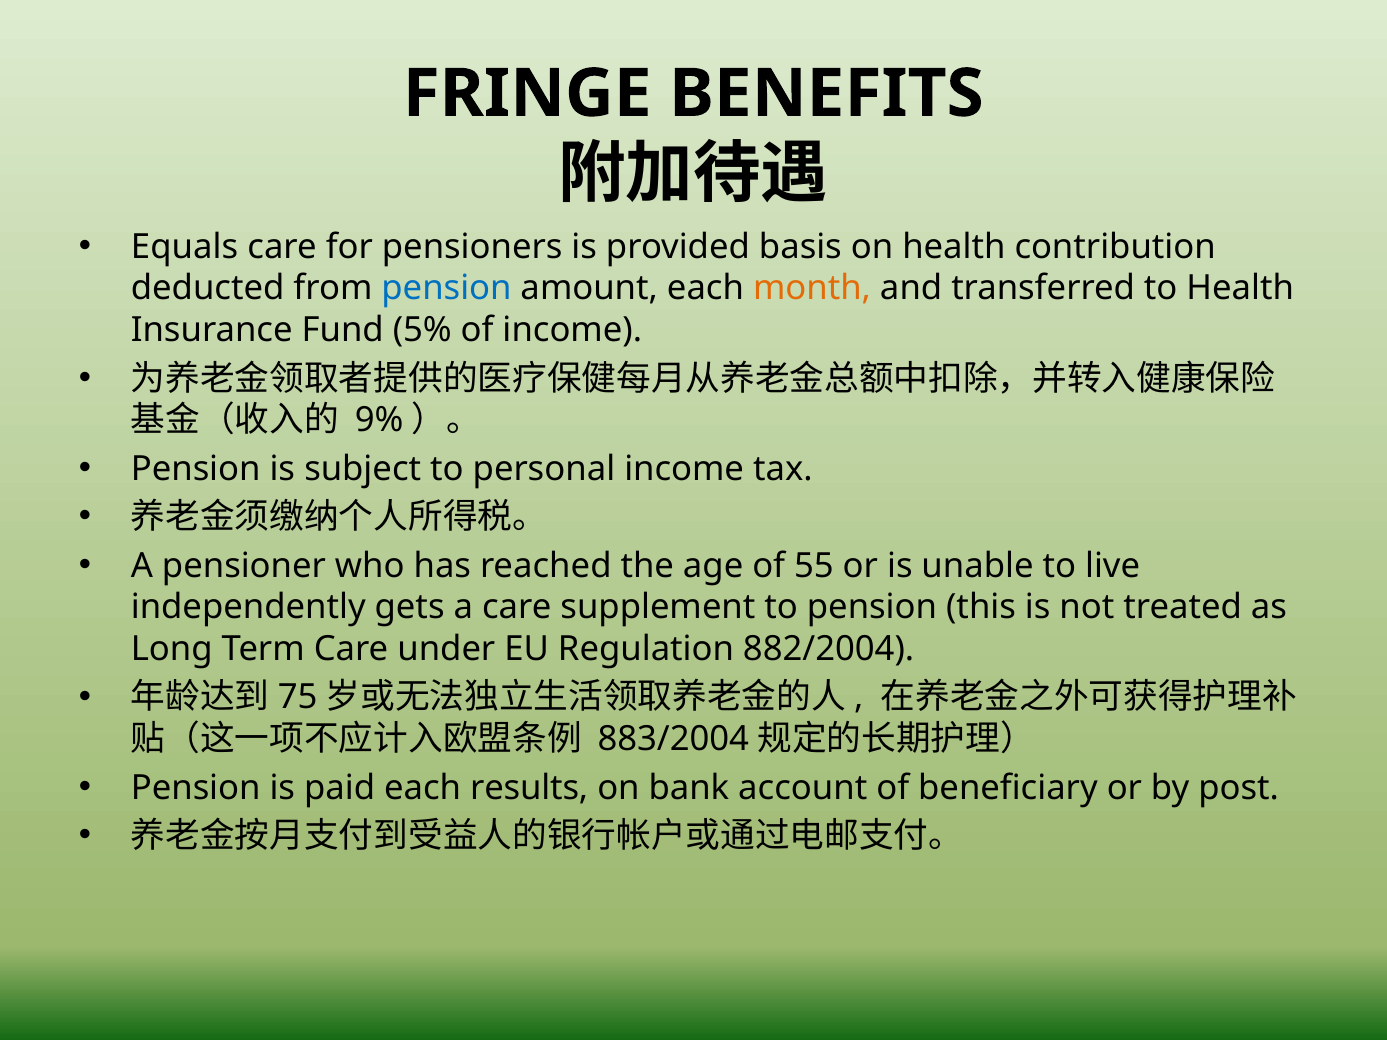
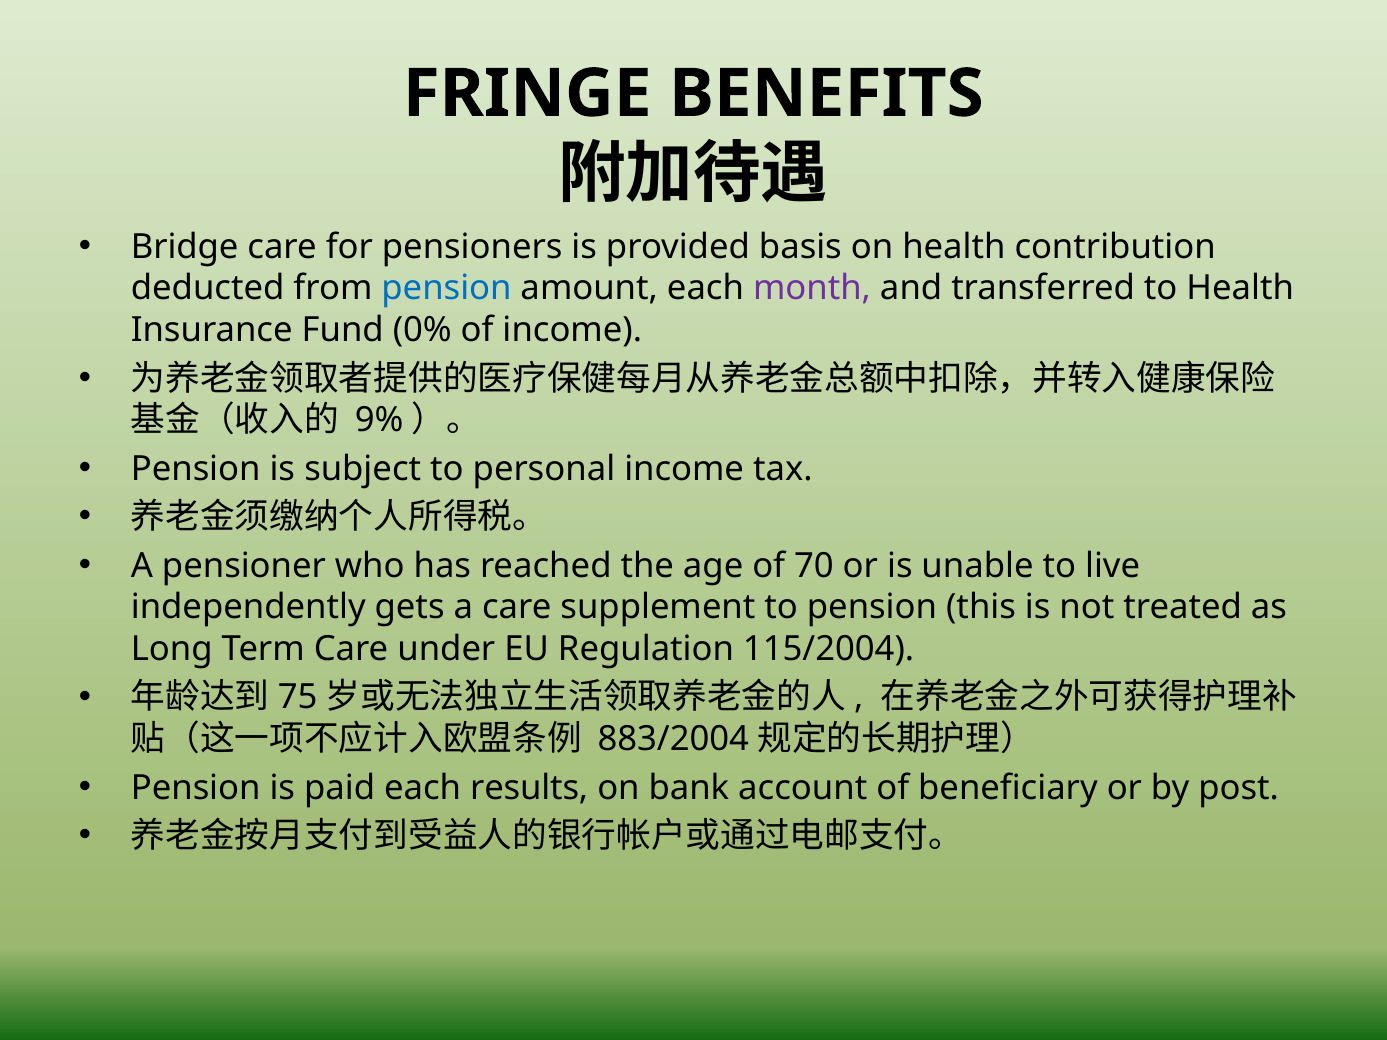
Equals: Equals -> Bridge (185, 247)
month colour: orange -> purple (812, 289)
5%: 5% -> 0% (422, 330)
55: 55 -> 70 (814, 566)
882/2004: 882/2004 -> 115/2004 (829, 649)
